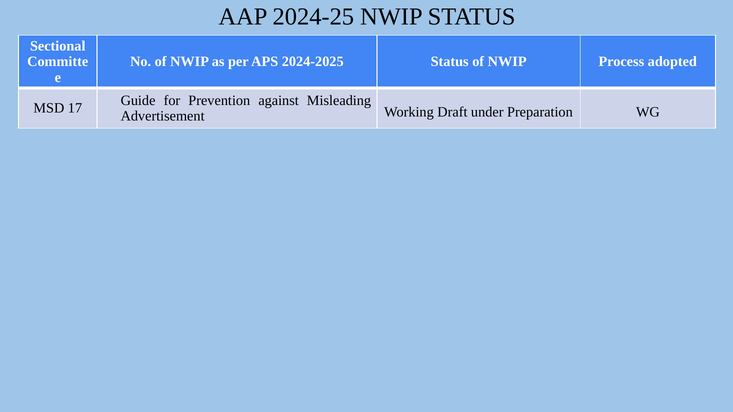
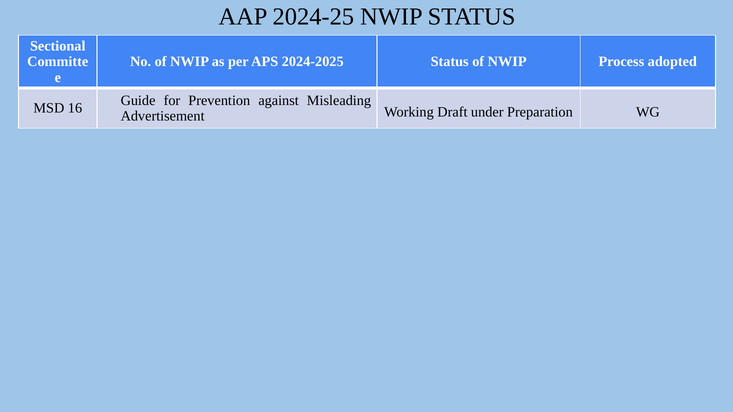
17: 17 -> 16 (75, 108)
